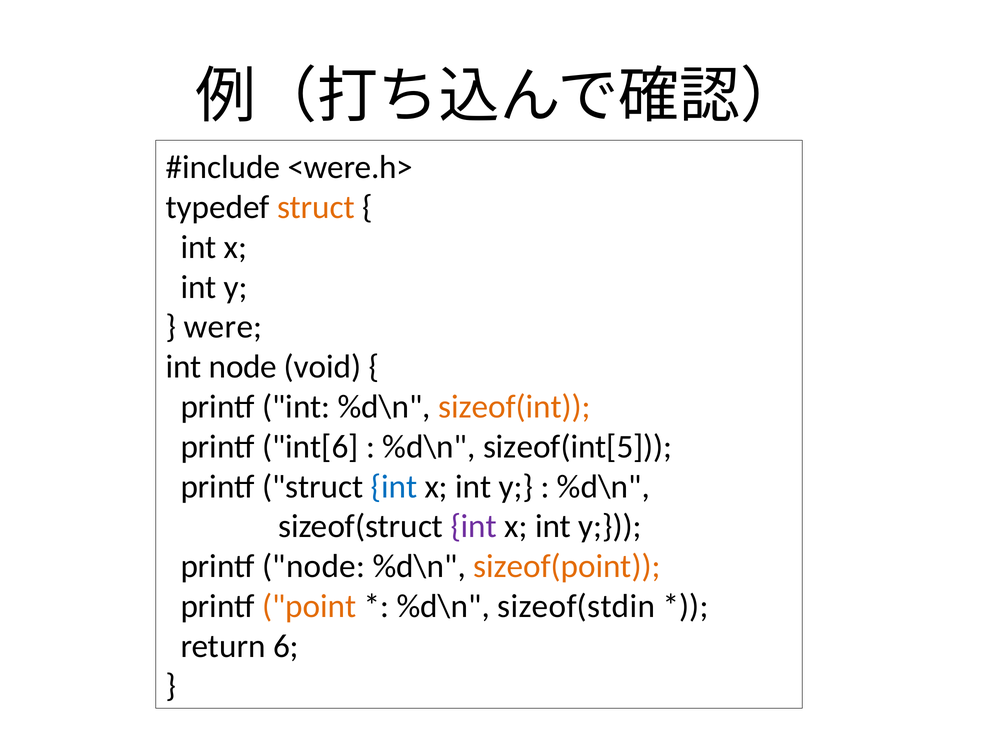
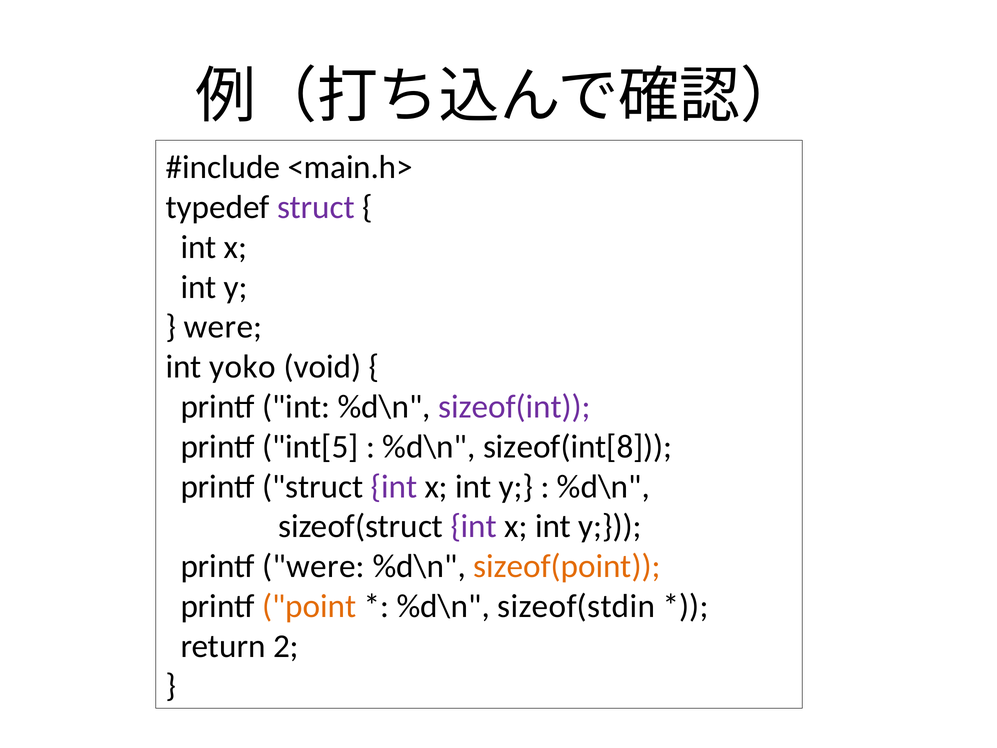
<were.h>: <were.h> -> <main.h> (350, 167)
struct colour: orange -> purple (316, 207)
int node: node -> yoko (243, 367)
sizeof(int colour: orange -> purple (514, 407)
int[6: int[6 -> int[5 (310, 447)
sizeof(int[5: sizeof(int[5 -> sizeof(int[8 (578, 447)
int colour: blue -> purple (394, 486)
printf node: node -> were (314, 566)
6: 6 -> 2 (286, 646)
